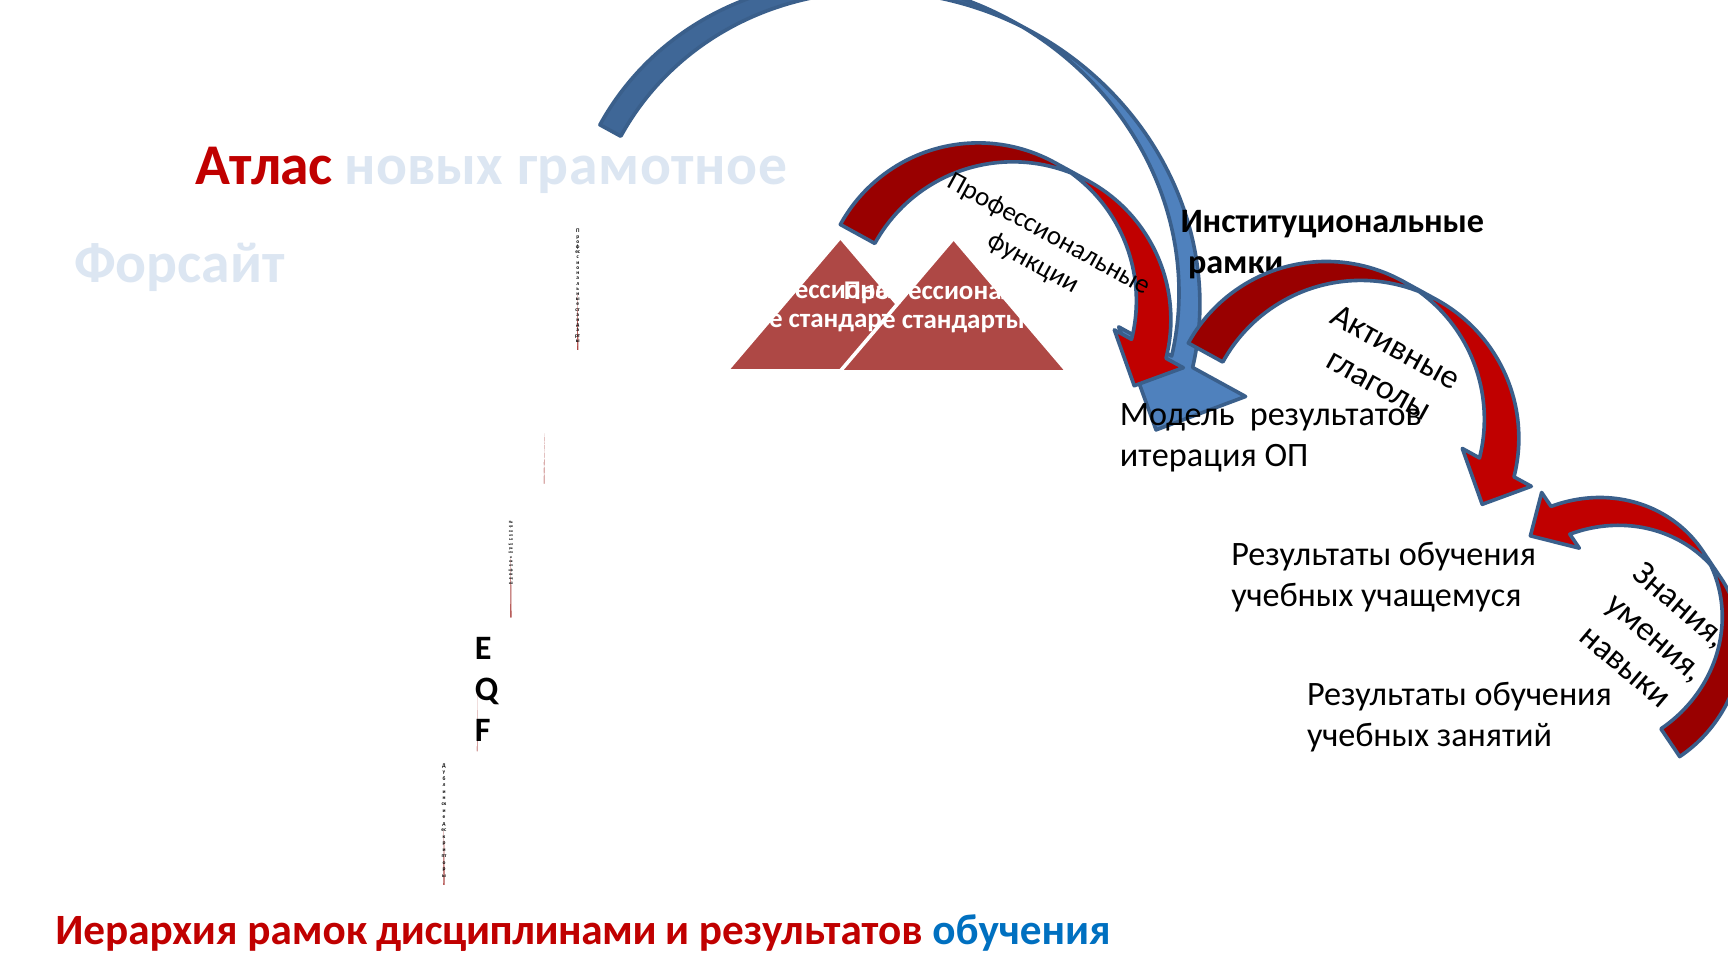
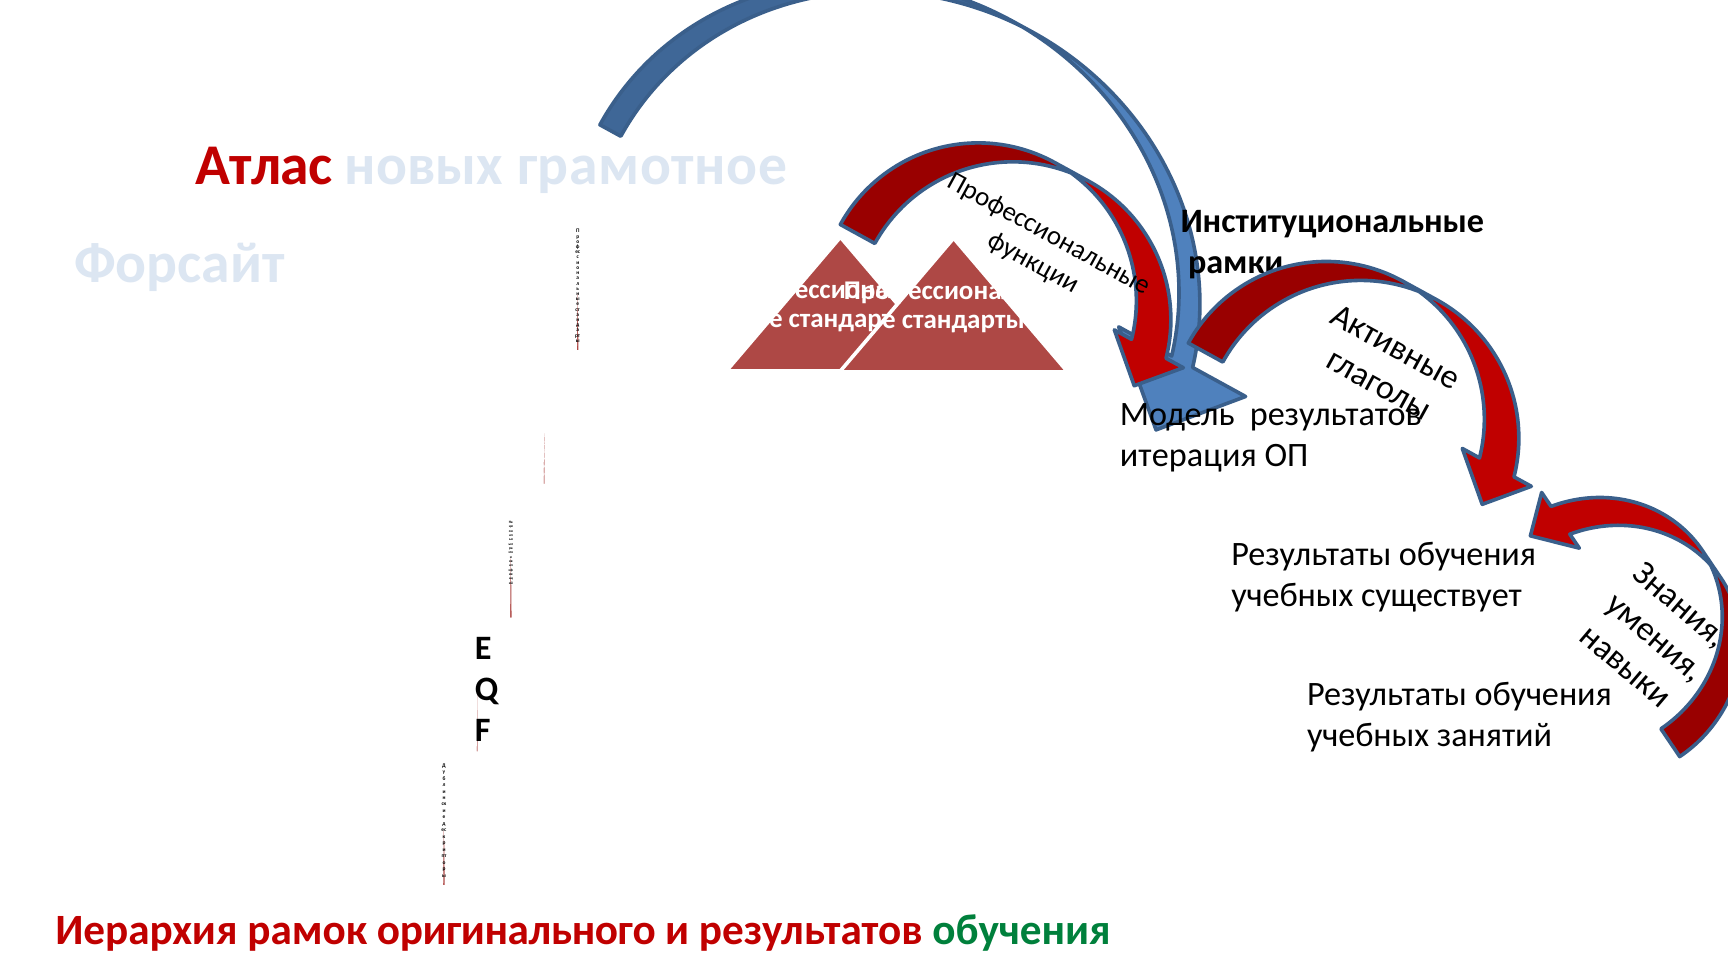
учащемуся: учащемуся -> существует (1441, 595)
дисциплинами: дисциплинами -> оригинального (516, 930)
обучения colour: blue -> green (1022, 930)
